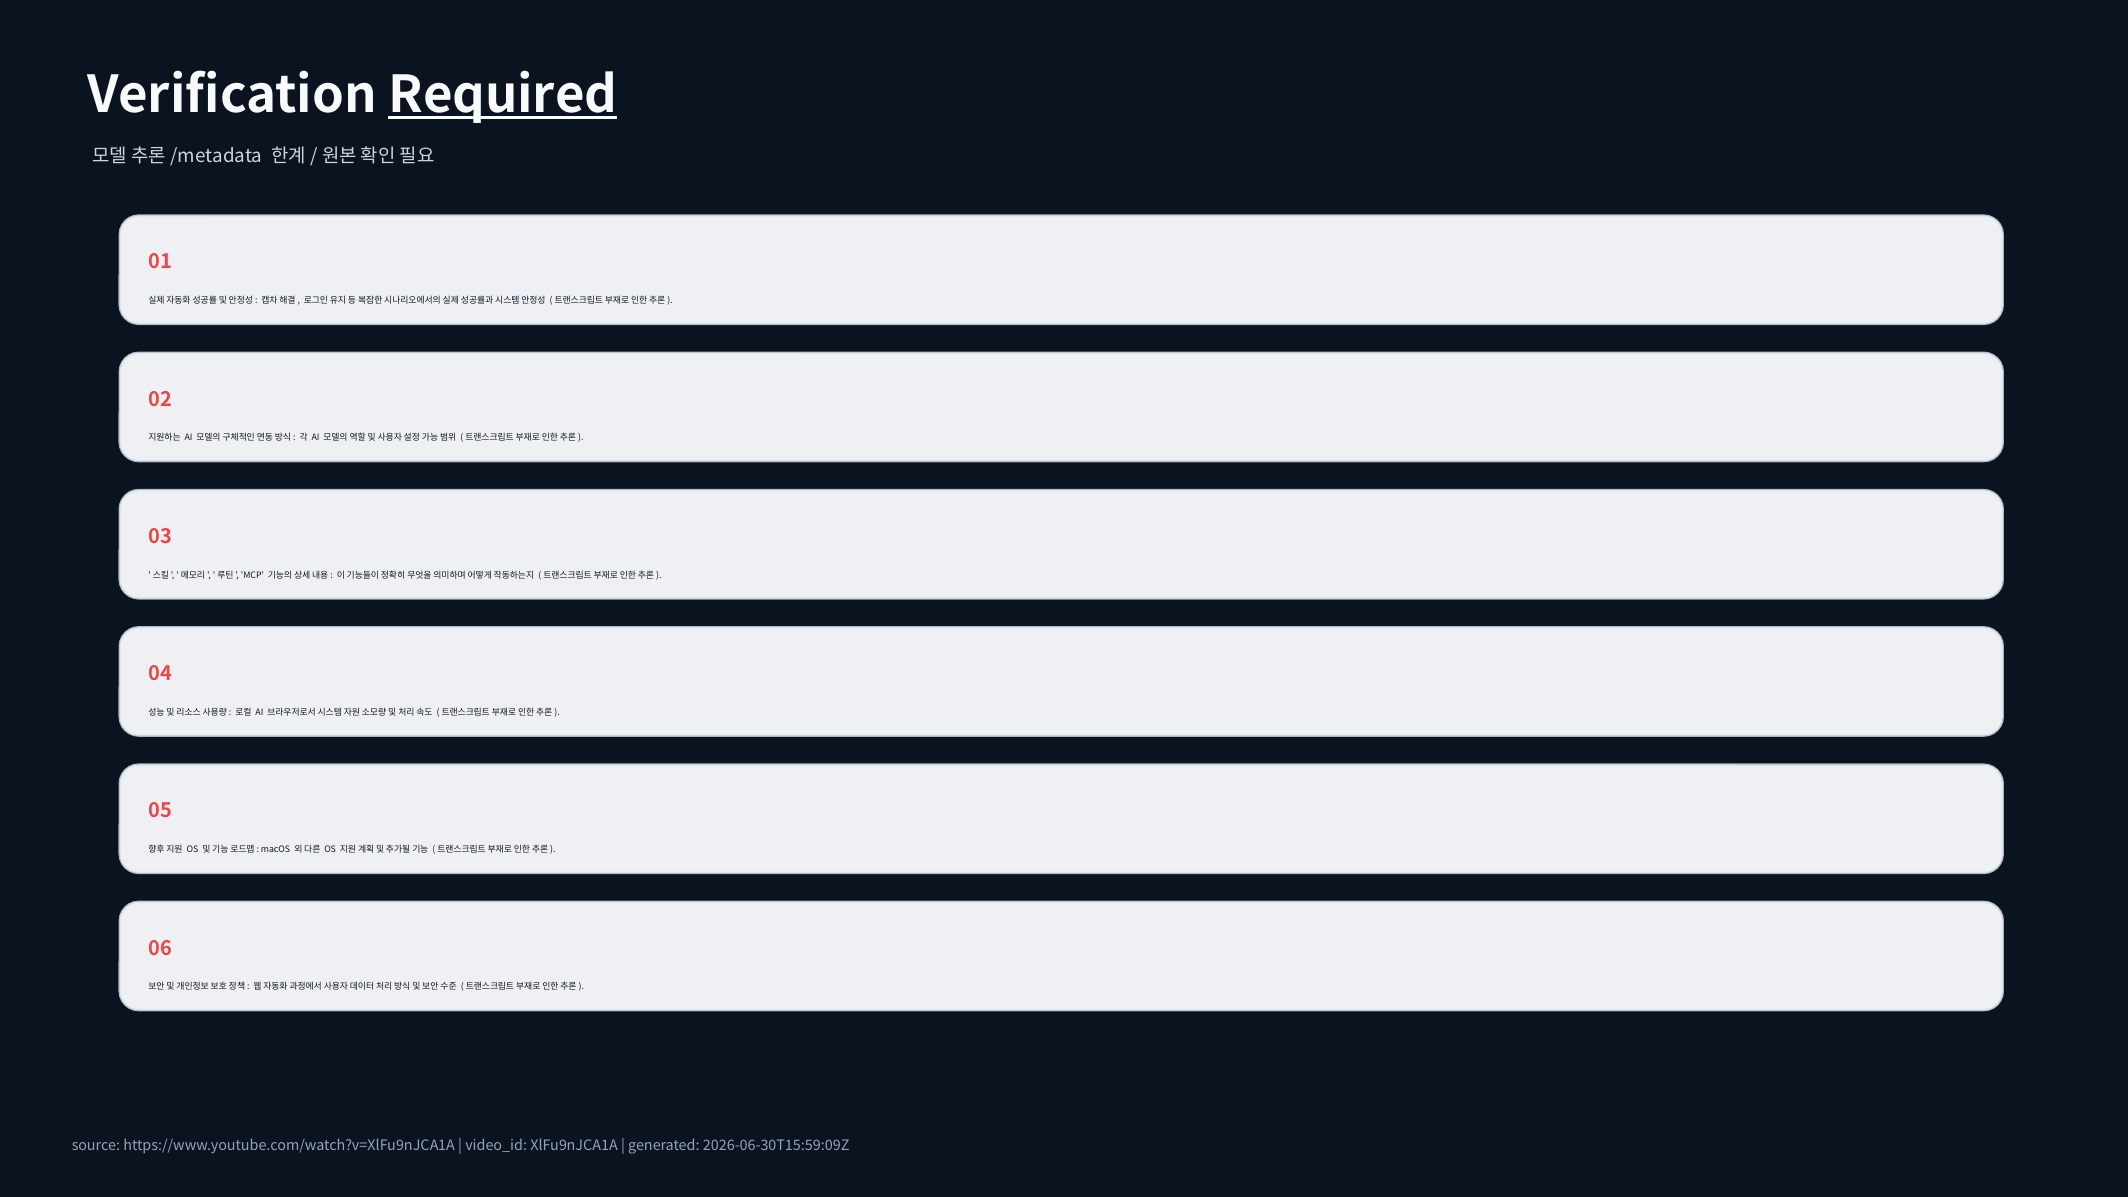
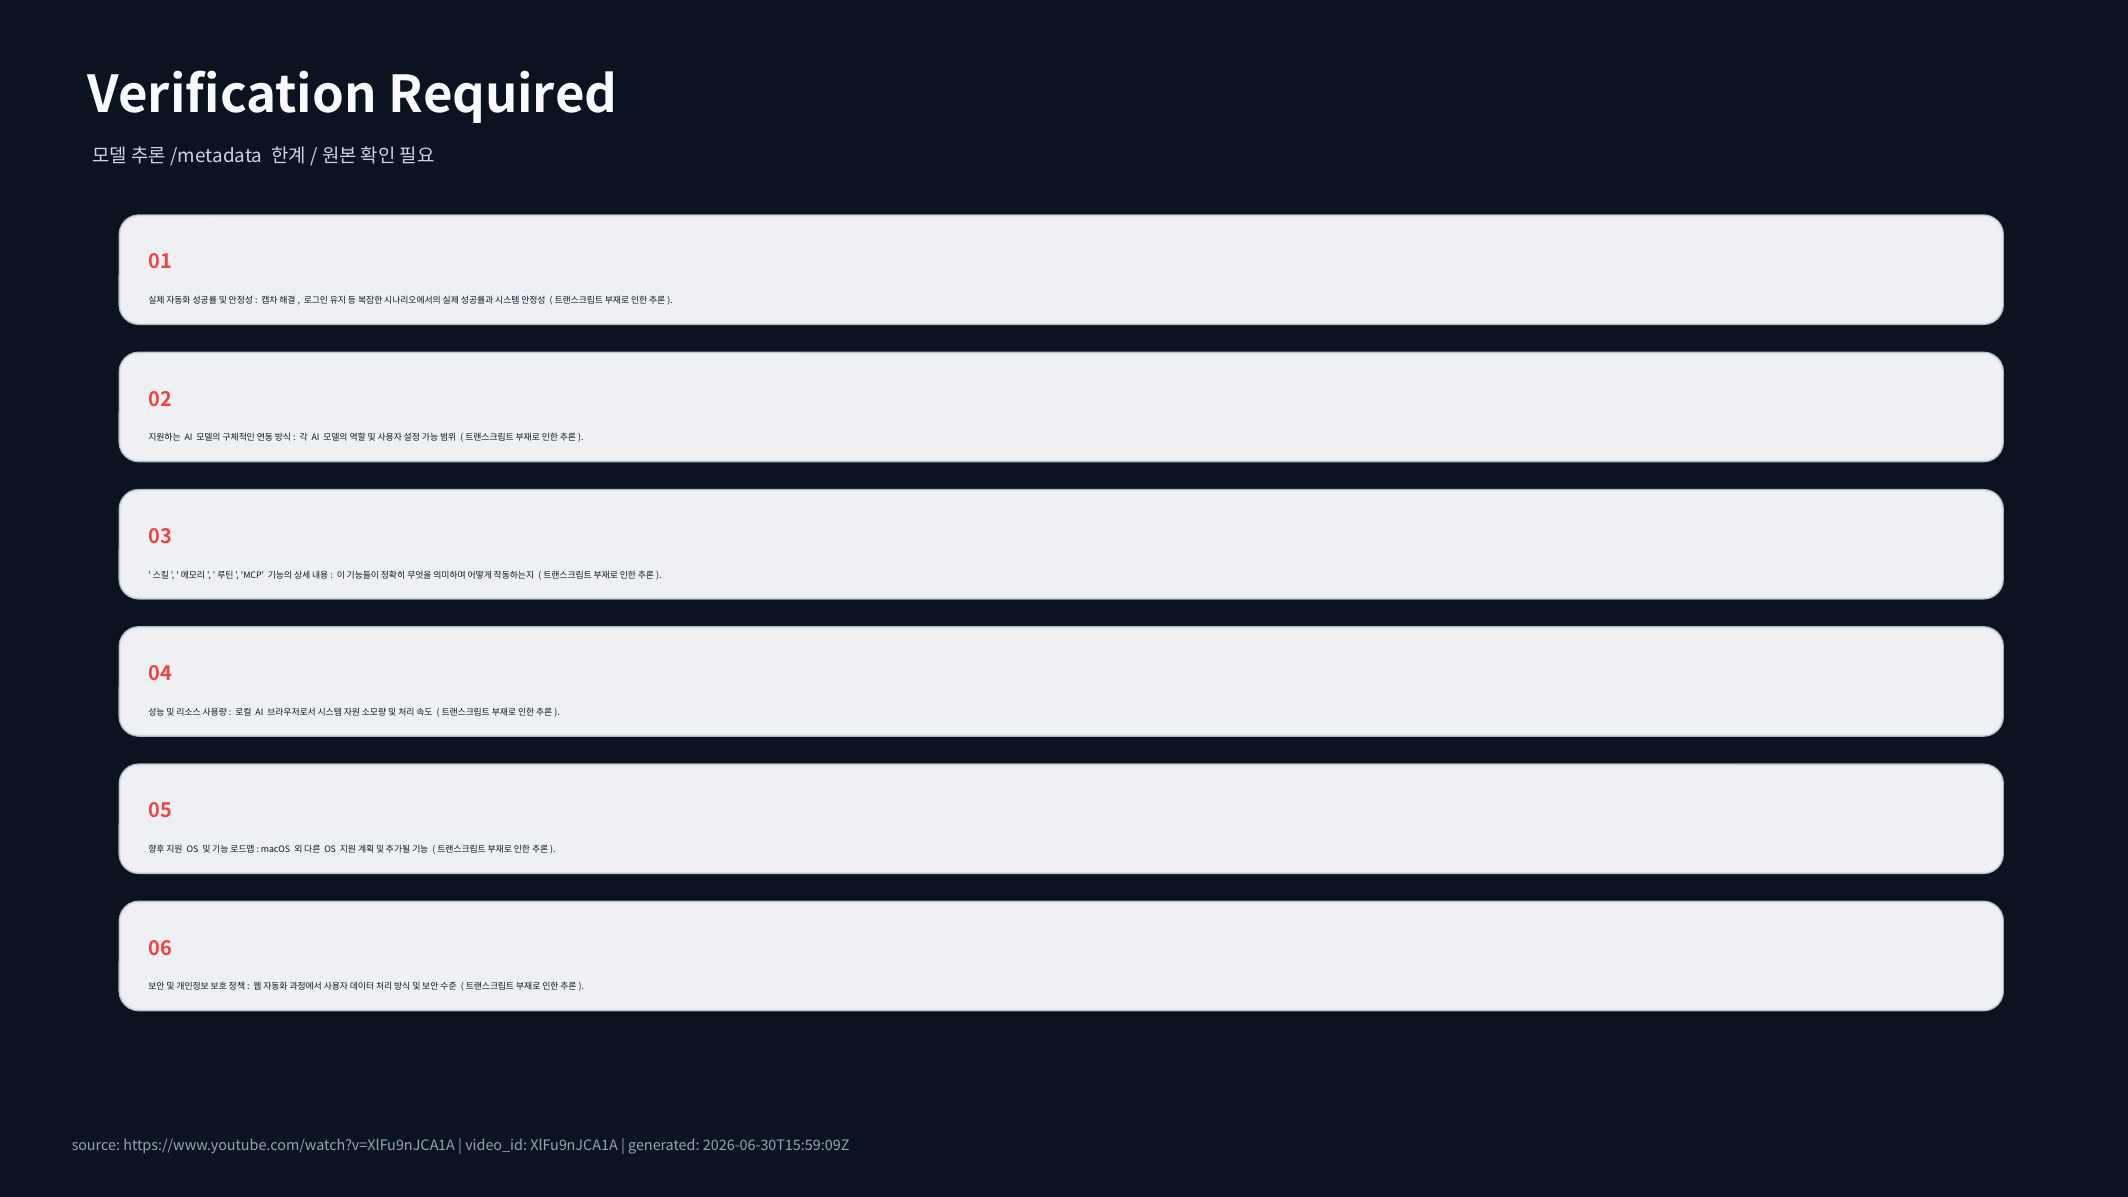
Required underline: present -> none (503, 95)
